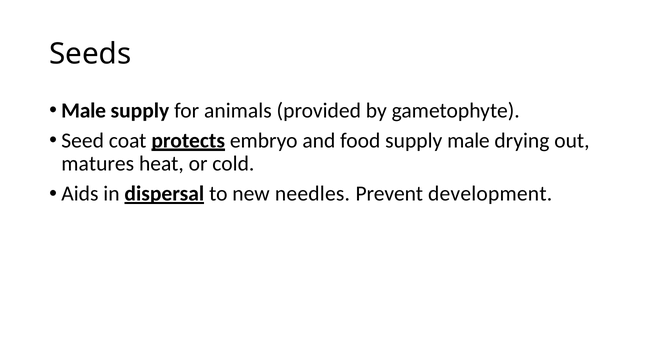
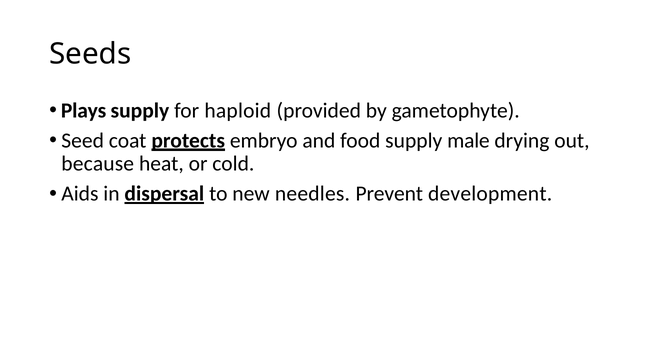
Male: Male -> Plays (84, 111)
animals: animals -> haploid (238, 111)
matures: matures -> because (98, 164)
